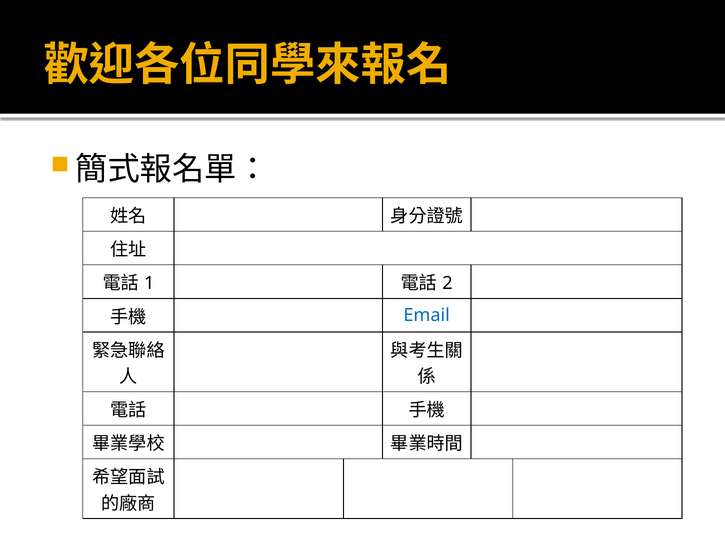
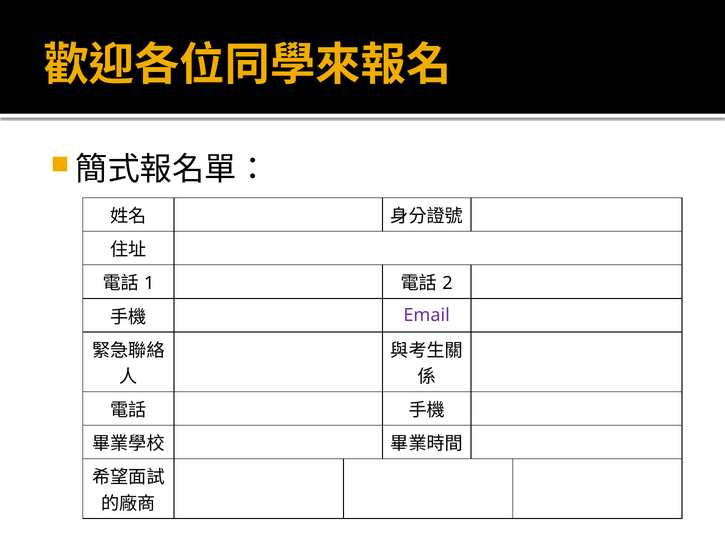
Email colour: blue -> purple (427, 315)
